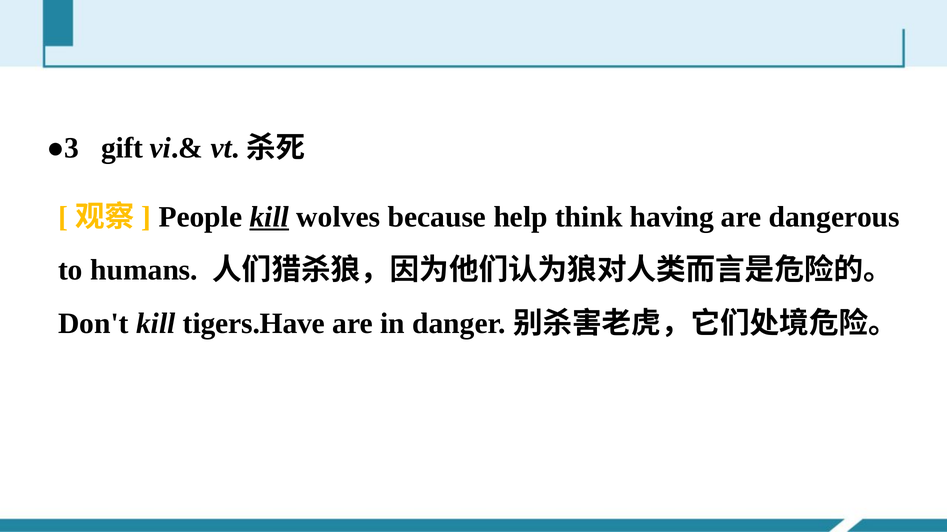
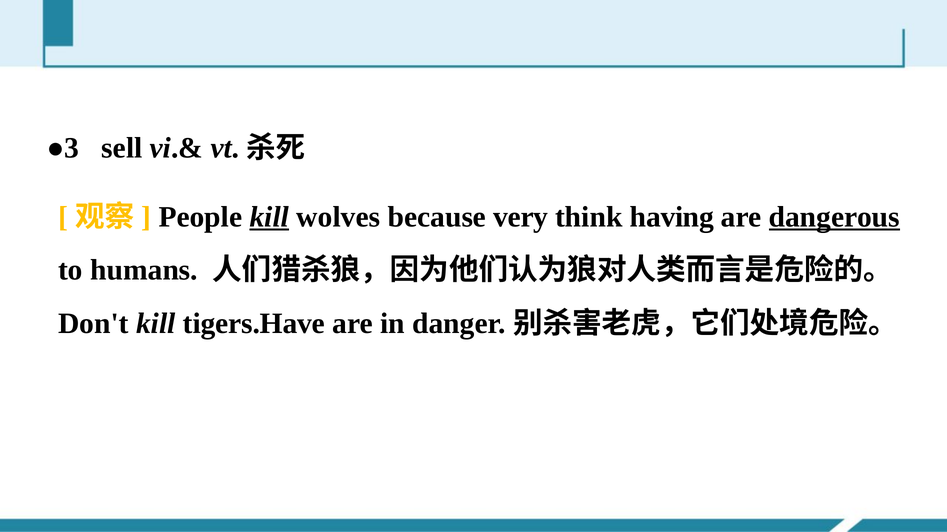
gift: gift -> sell (122, 148)
help: help -> very (521, 217)
dangerous underline: none -> present (834, 217)
